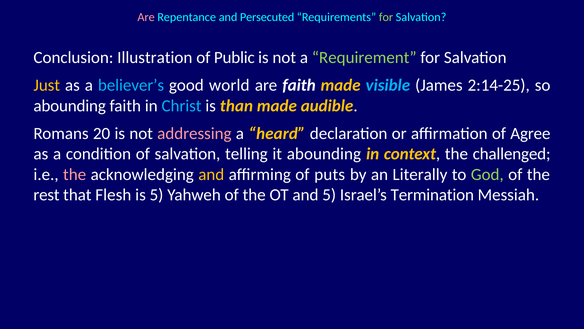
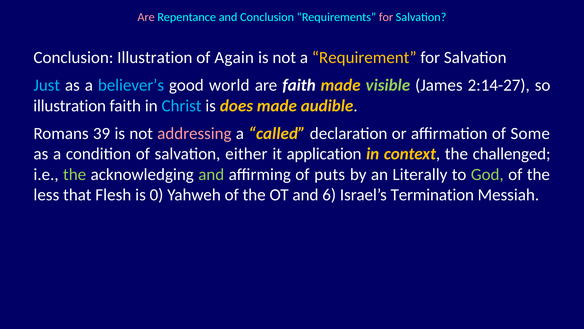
and Persecuted: Persecuted -> Conclusion (267, 17)
for colour: light green -> pink (386, 17)
Public: Public -> Again (234, 57)
Requirement colour: light green -> yellow (364, 57)
Just colour: yellow -> light blue (47, 85)
visible colour: light blue -> light green (388, 85)
2:14-25: 2:14-25 -> 2:14-27 (499, 85)
abounding: abounding -> illustration (70, 106)
than: than -> does (236, 106)
20: 20 -> 39 (102, 133)
heard: heard -> called (277, 133)
Agree: Agree -> Some (530, 133)
telling: telling -> either (246, 154)
it abounding: abounding -> application (324, 154)
the colour: pink -> light green (75, 174)
and colour: yellow -> light green (211, 174)
rest: rest -> less (46, 195)
is 5: 5 -> 0 (157, 195)
and 5: 5 -> 6 (329, 195)
